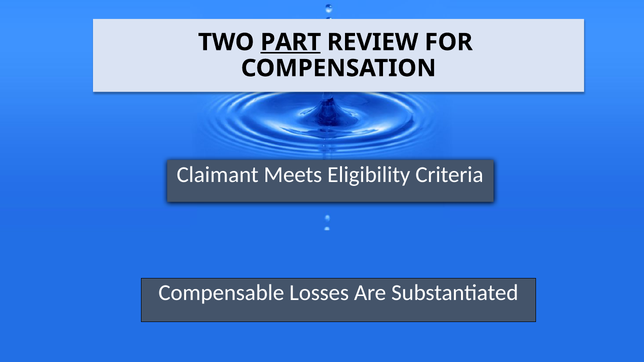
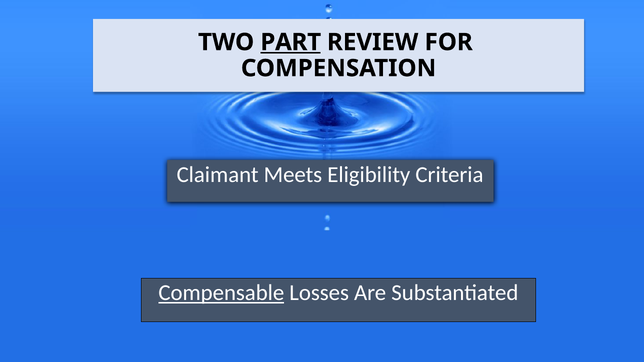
Compensable underline: none -> present (221, 293)
